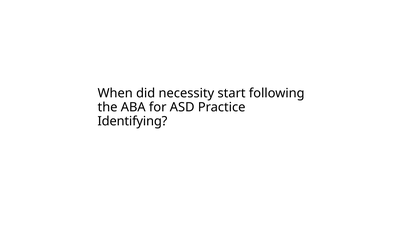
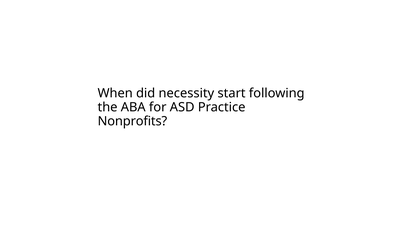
Identifying: Identifying -> Nonprofits (132, 121)
